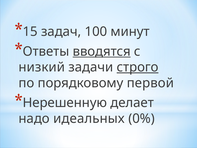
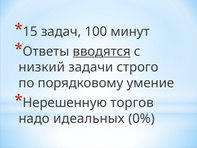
строго underline: present -> none (138, 67)
первой: первой -> умение (150, 83)
делает: делает -> торгов (132, 103)
